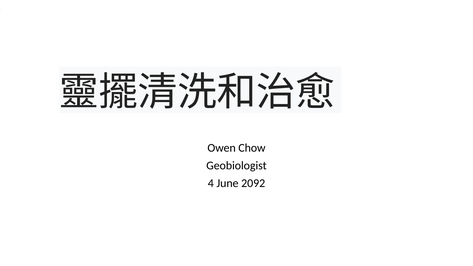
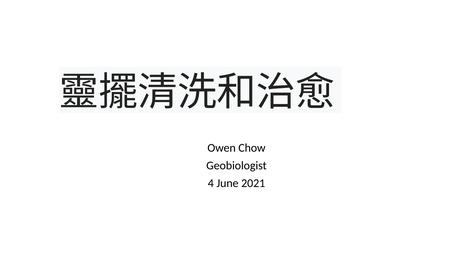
2092: 2092 -> 2021 (253, 183)
